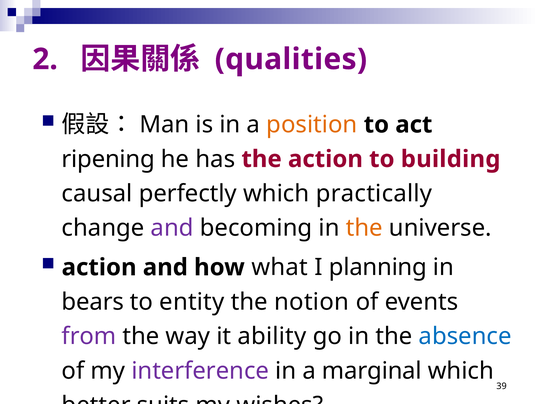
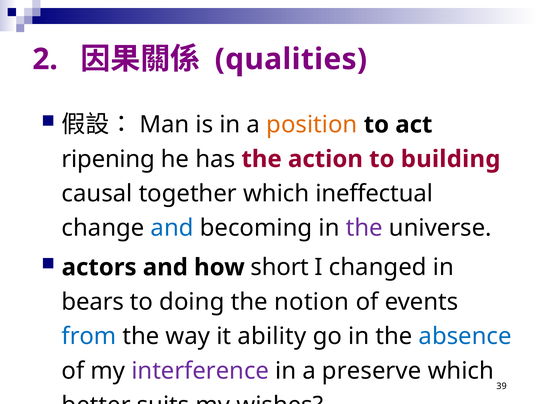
perfectly: perfectly -> together (188, 194)
practically: practically -> ineffectual (374, 194)
and colour: purple -> blue (172, 228)
the colour: orange -> purple (364, 228)
action: action -> actors (99, 268)
what: what -> short (280, 268)
planning: planning -> changed (378, 268)
entity: entity -> doing (192, 302)
from colour: purple -> blue (89, 337)
marginal: marginal -> preserve (372, 371)
